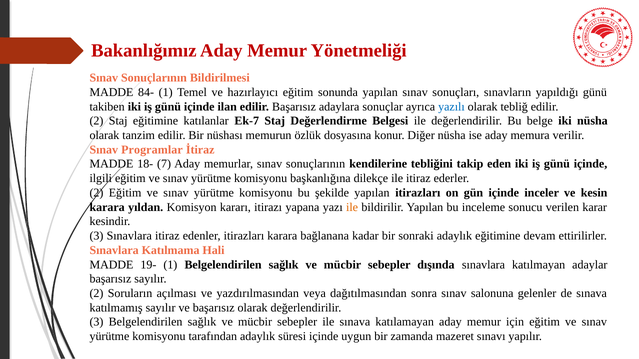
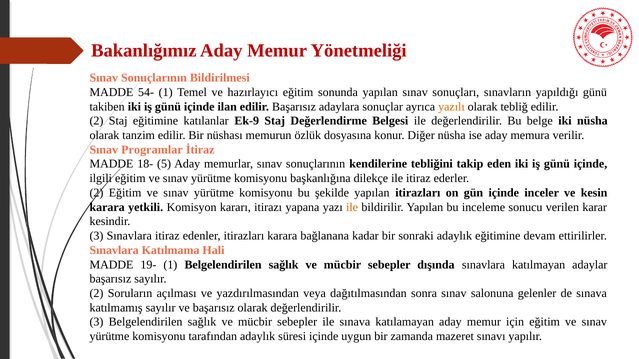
84-: 84- -> 54- (146, 92)
yazılı colour: blue -> orange (451, 107)
Ek-7: Ek-7 -> Ek-9 (247, 121)
7: 7 -> 5 (164, 164)
yıldan: yıldan -> yetkili (146, 207)
